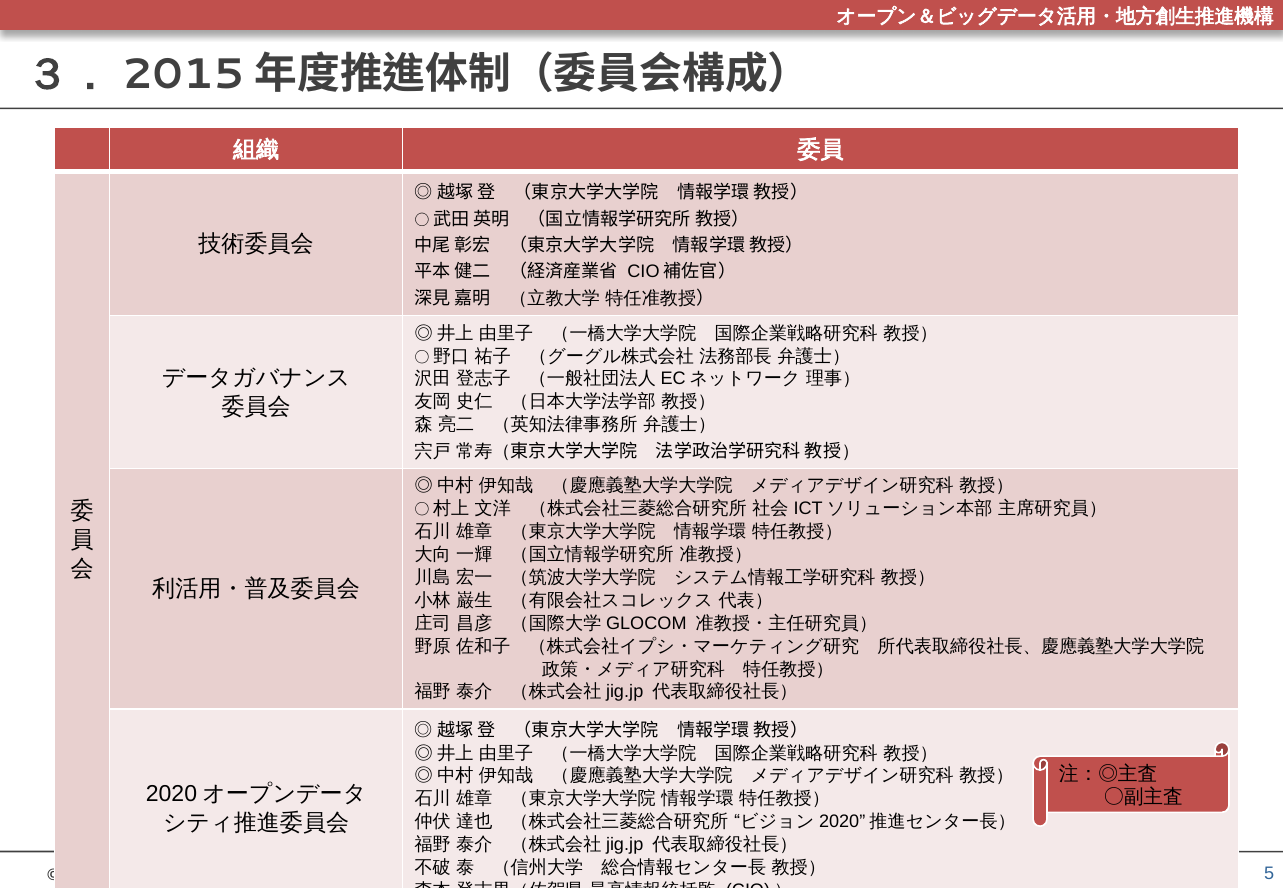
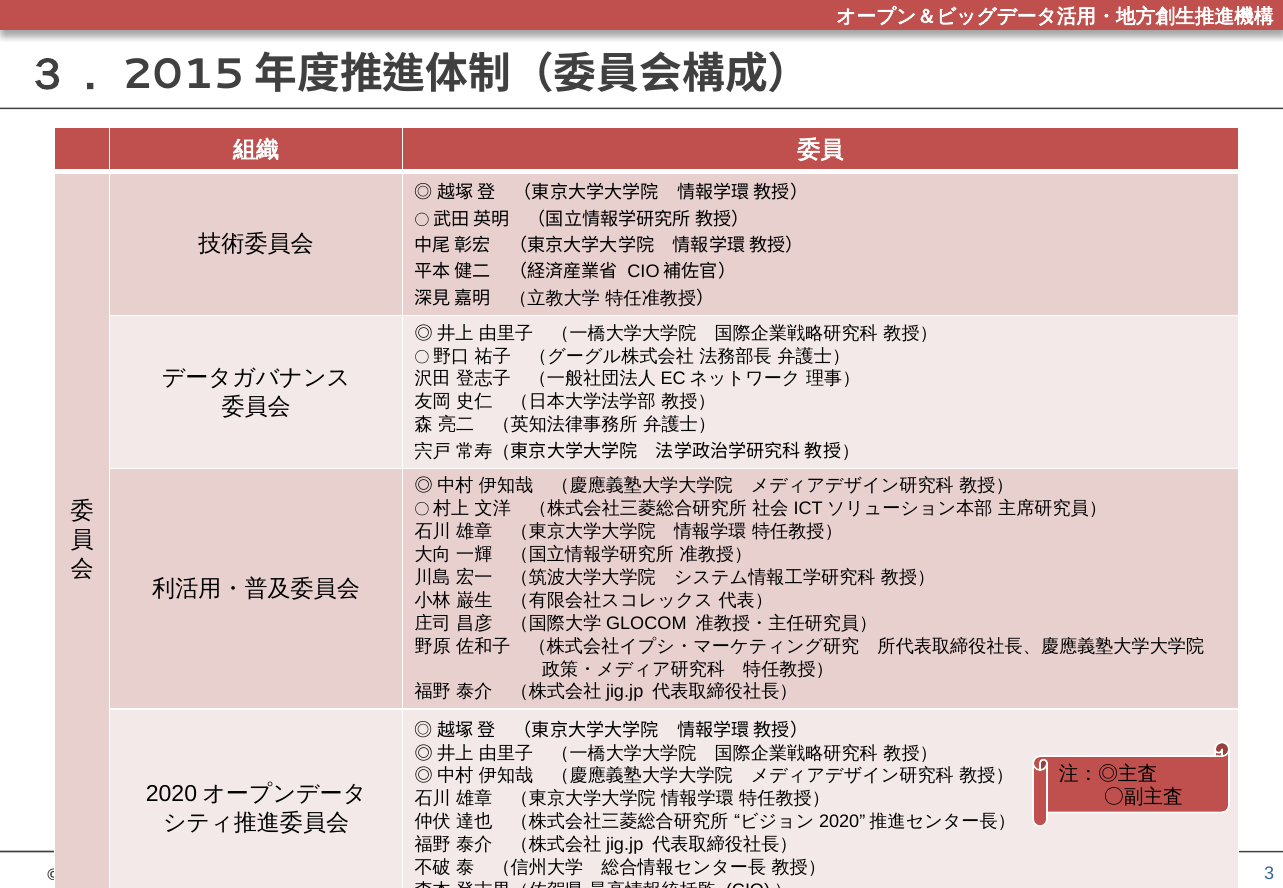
5: 5 -> 3 (1269, 874)
